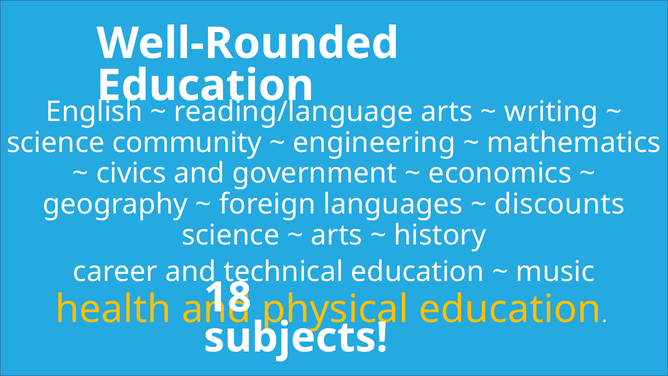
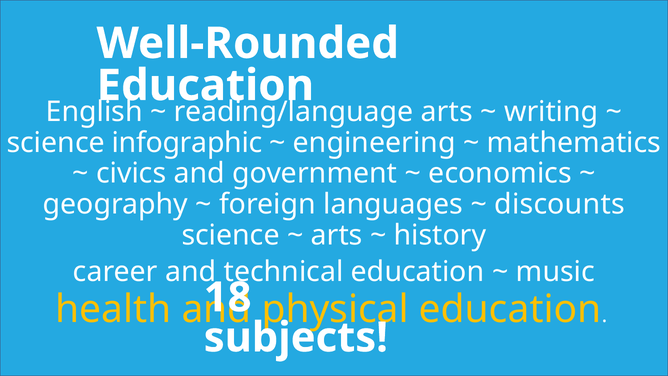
community: community -> infographic (187, 143)
